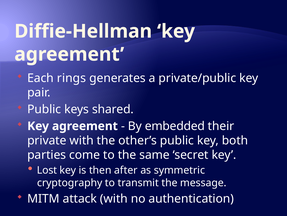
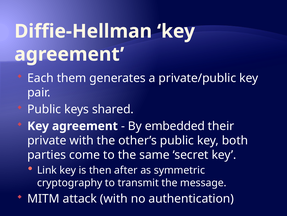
rings: rings -> them (72, 78)
Lost: Lost -> Link (47, 170)
